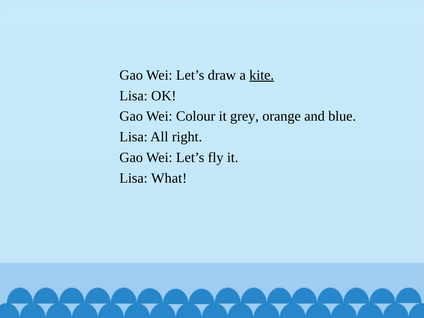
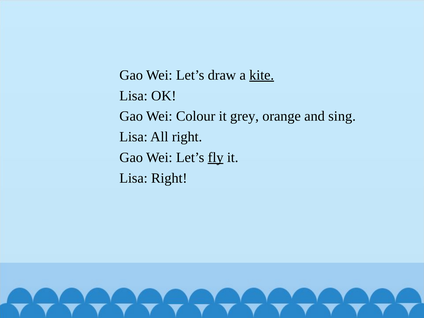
blue: blue -> sing (342, 116)
fly underline: none -> present (216, 157)
Lisa What: What -> Right (169, 178)
